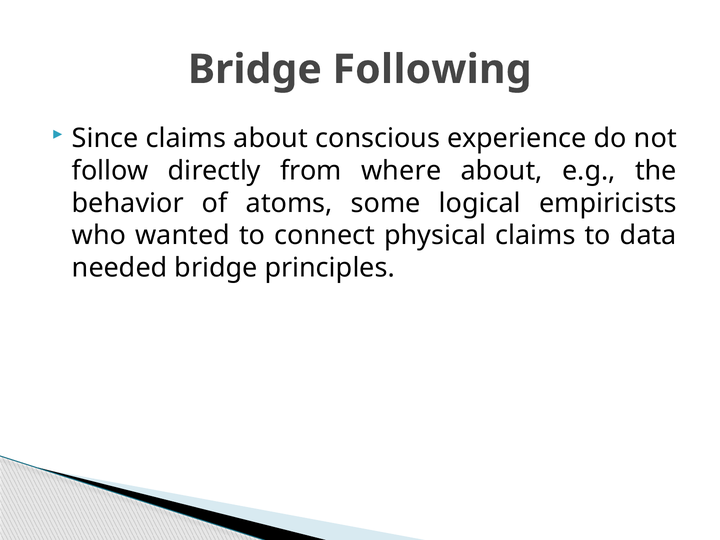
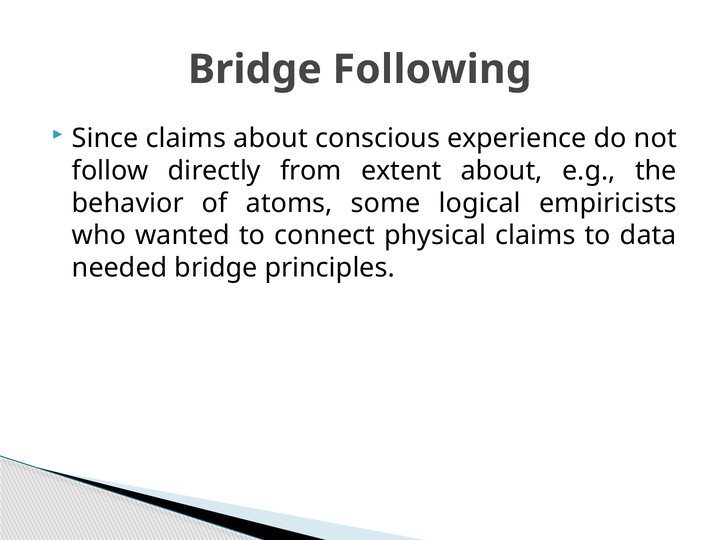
where: where -> extent (401, 171)
